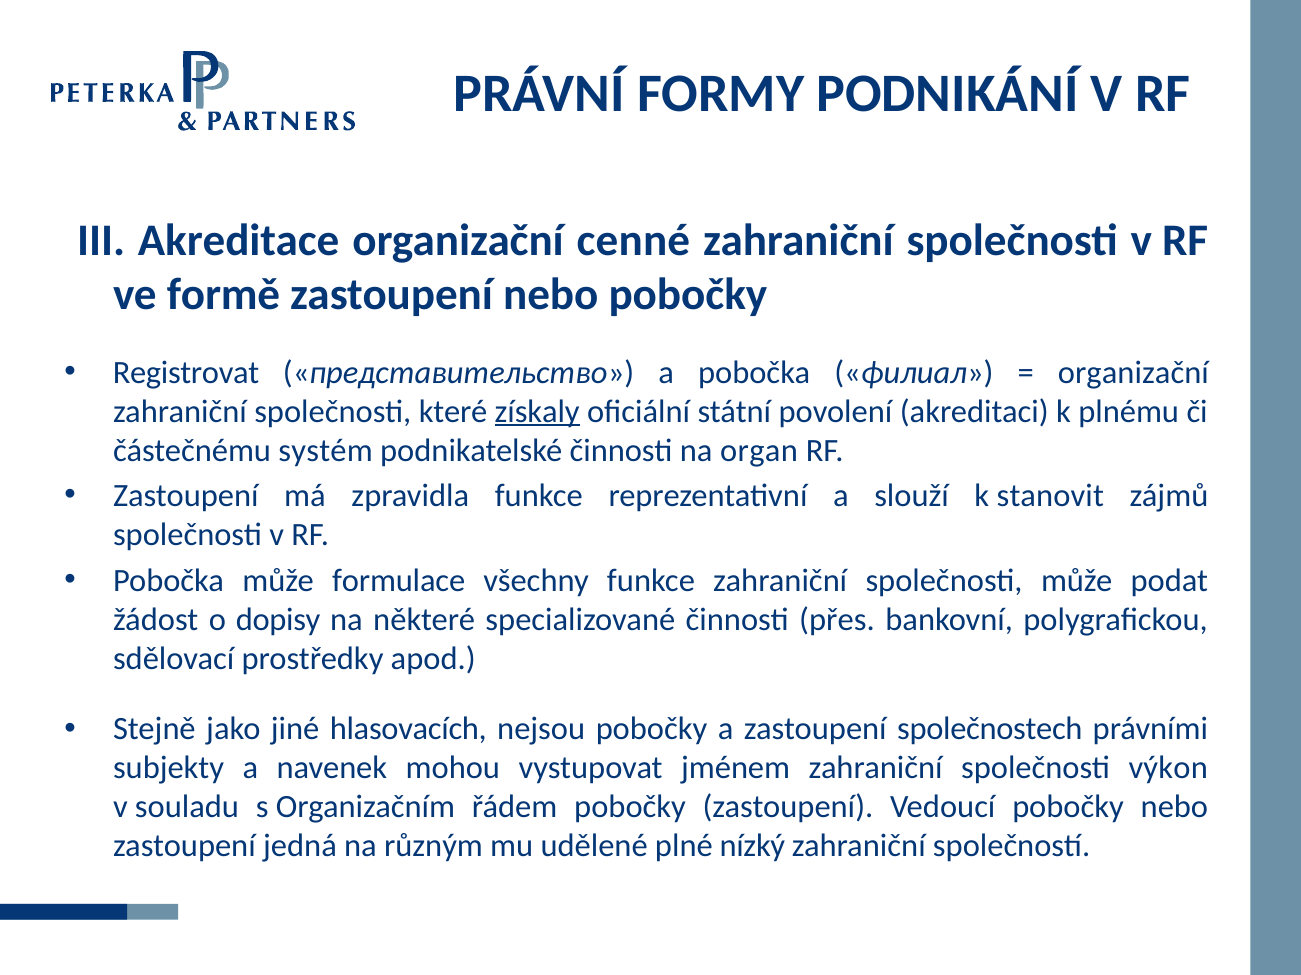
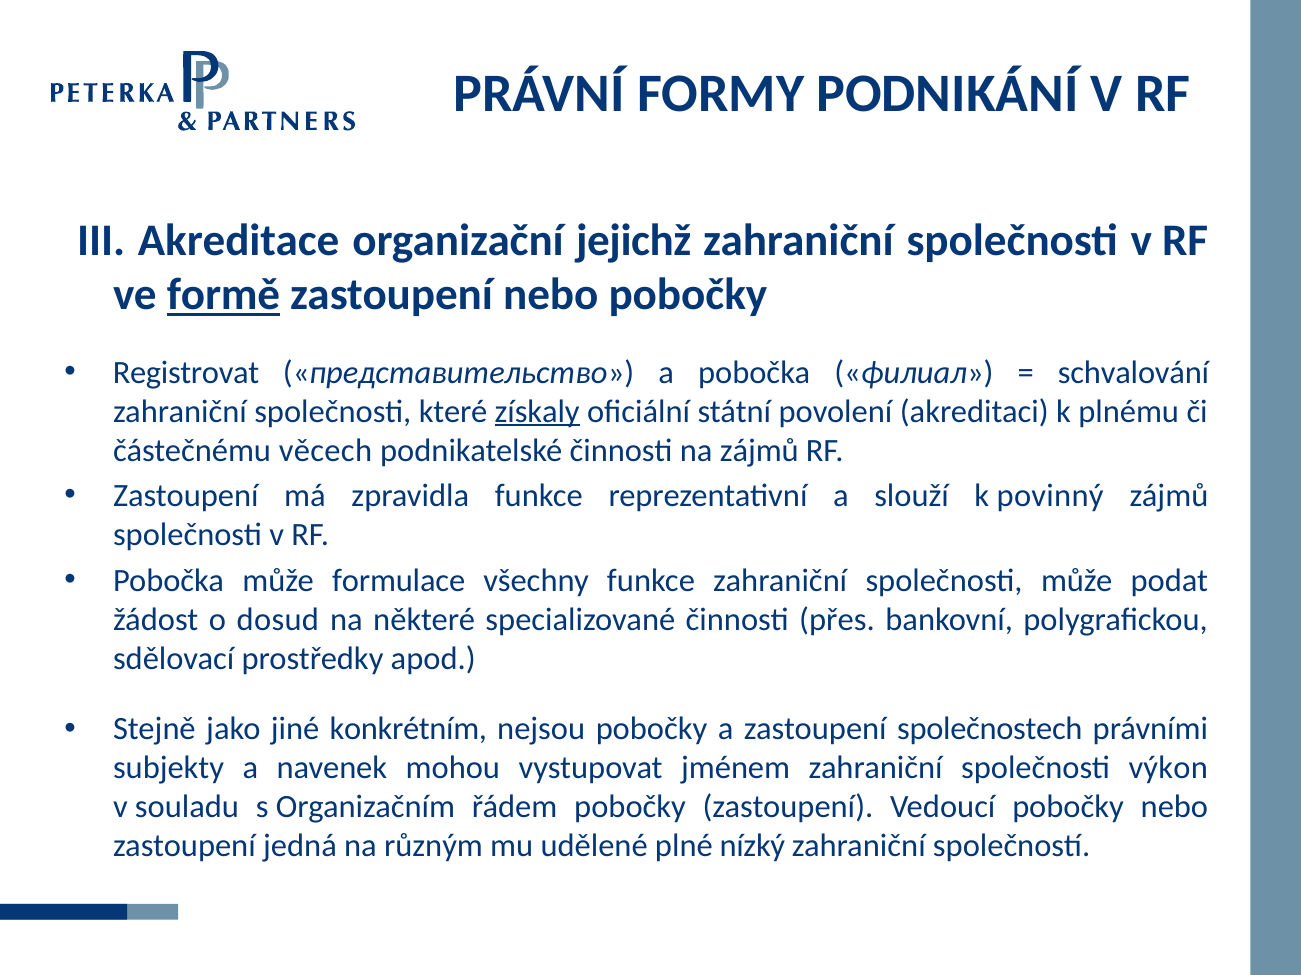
cenné: cenné -> jejichž (634, 241)
formě underline: none -> present (223, 295)
organizační: organizační -> schvalování (1134, 373)
systém: systém -> věcech (326, 451)
na organ: organ -> zájmů (759, 451)
stanovit: stanovit -> povinný (1050, 496)
dopisy: dopisy -> dosud (278, 620)
hlasovacích: hlasovacích -> konkrétním (408, 730)
